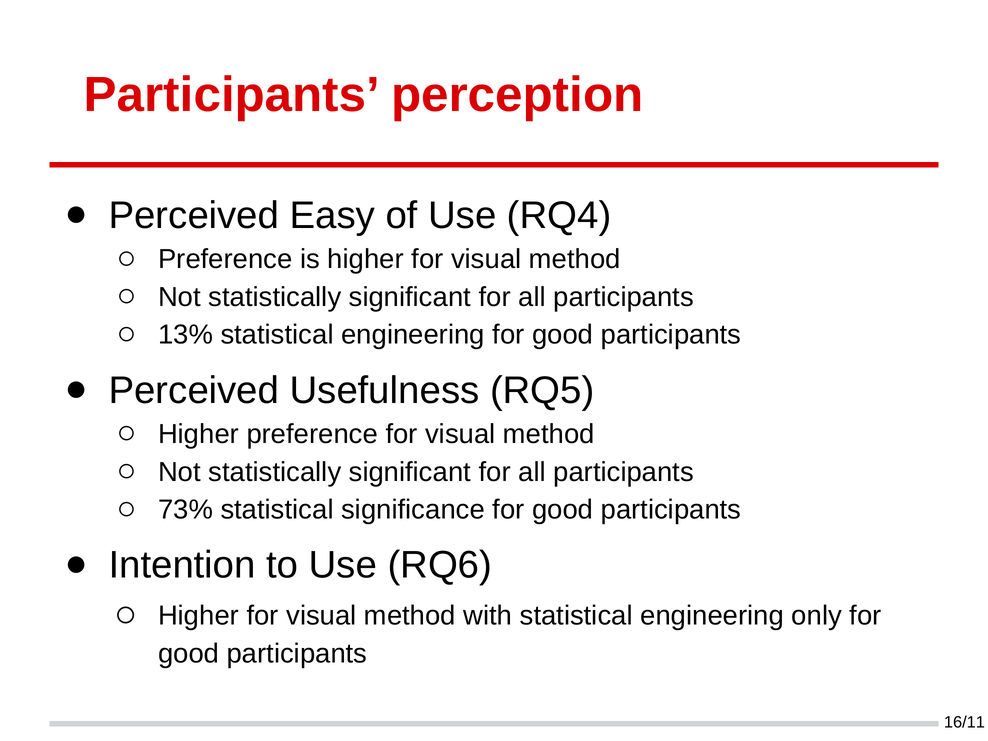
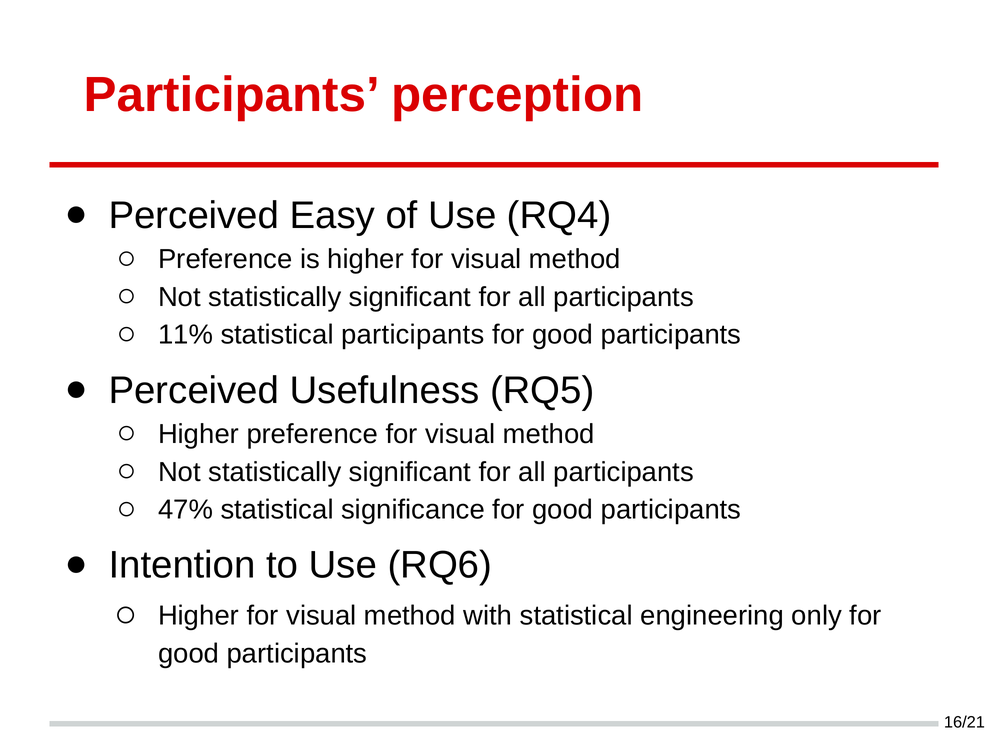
13%: 13% -> 11% (186, 335)
engineering: engineering -> participants (413, 335)
73%: 73% -> 47% (186, 510)
16/11: 16/11 -> 16/21 (964, 722)
